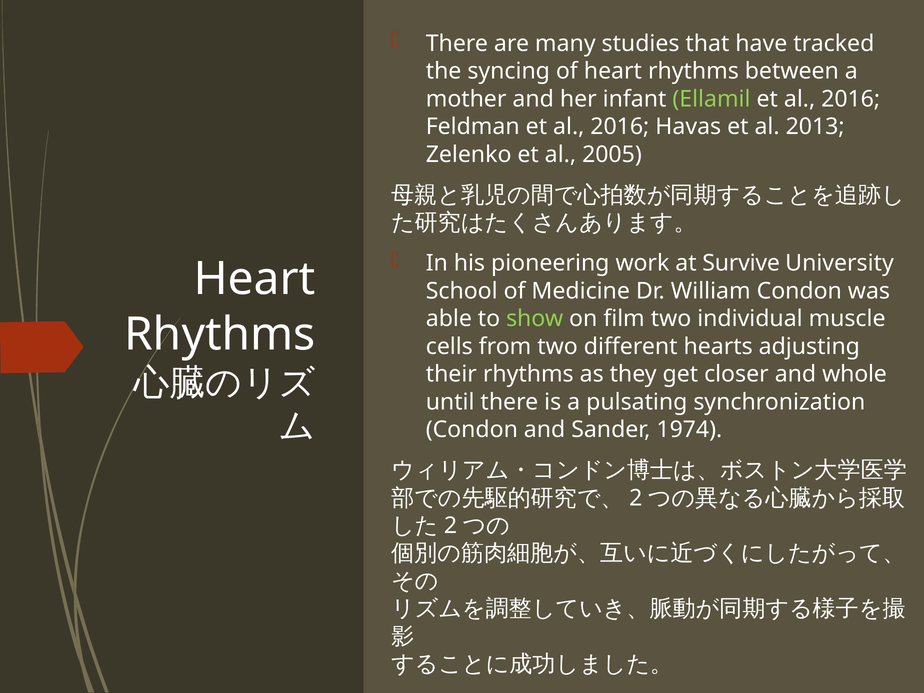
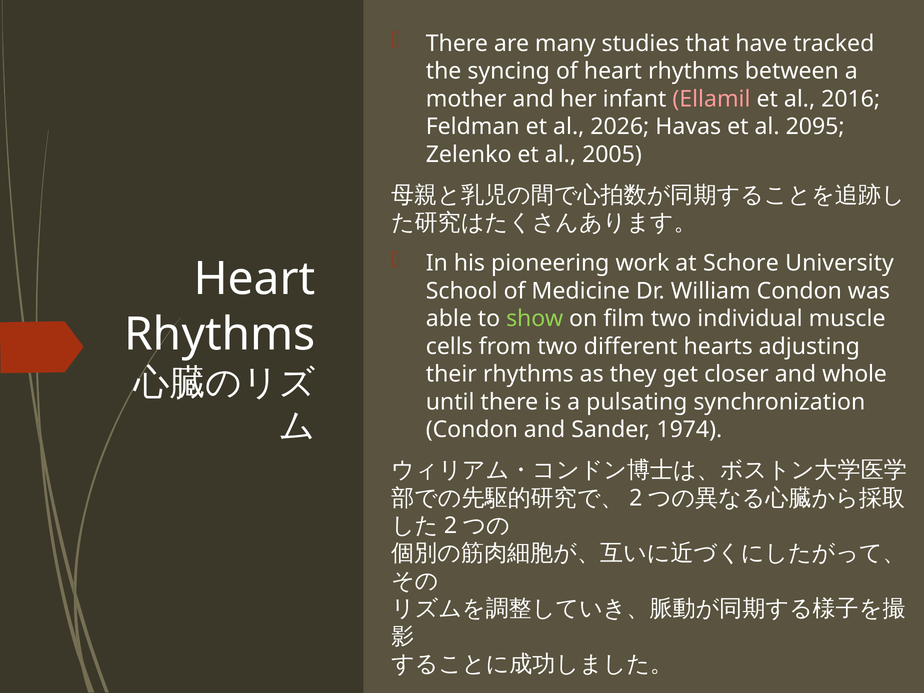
Ellamil colour: light green -> pink (711, 99)
Feldman et al 2016: 2016 -> 2026 (620, 127)
2013: 2013 -> 2095 (815, 127)
Survive: Survive -> Schore (741, 263)
